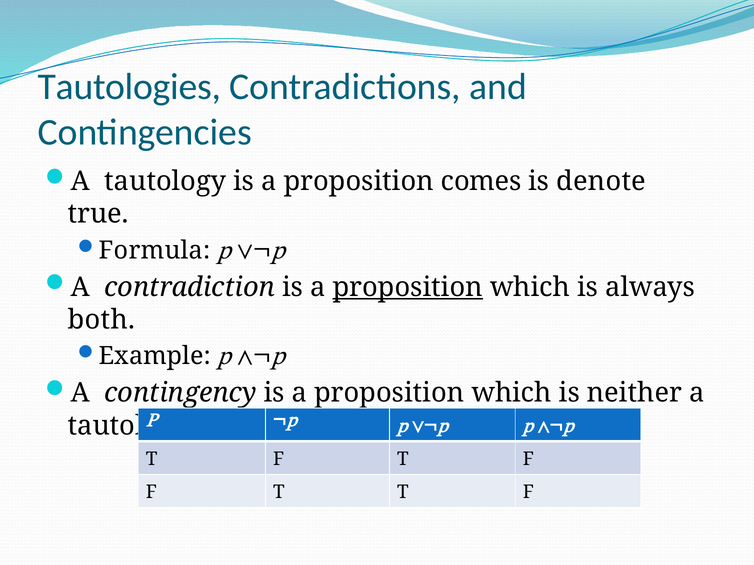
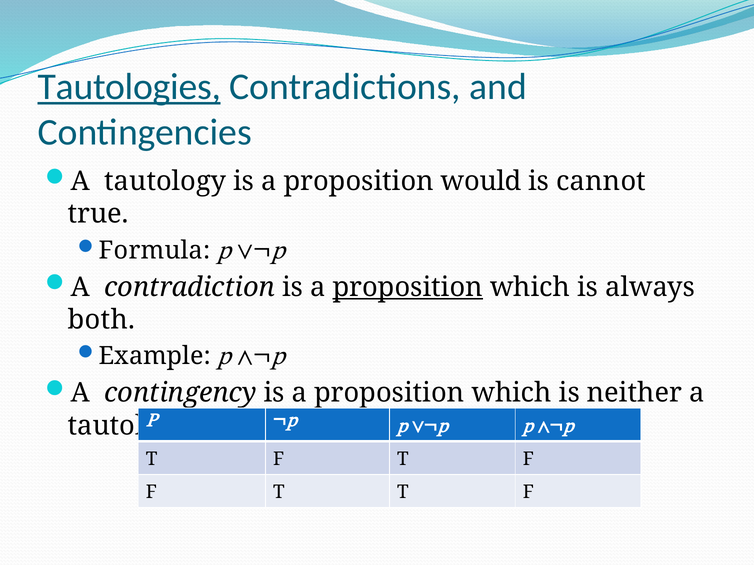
Tautologies underline: none -> present (129, 87)
comes: comes -> would (481, 182)
denote: denote -> cannot (601, 182)
